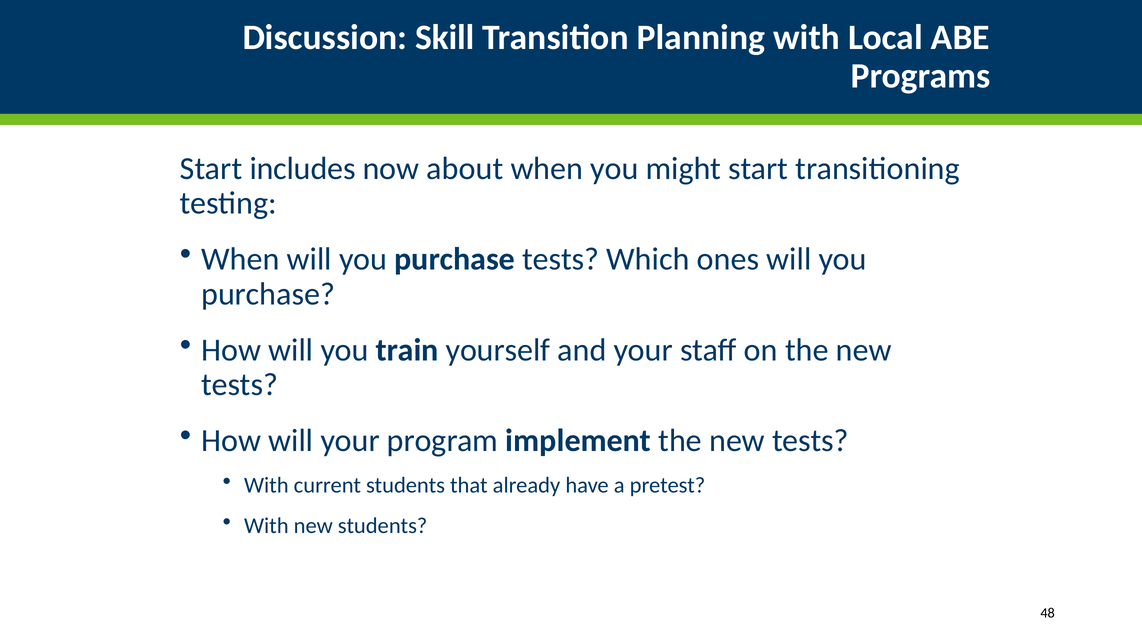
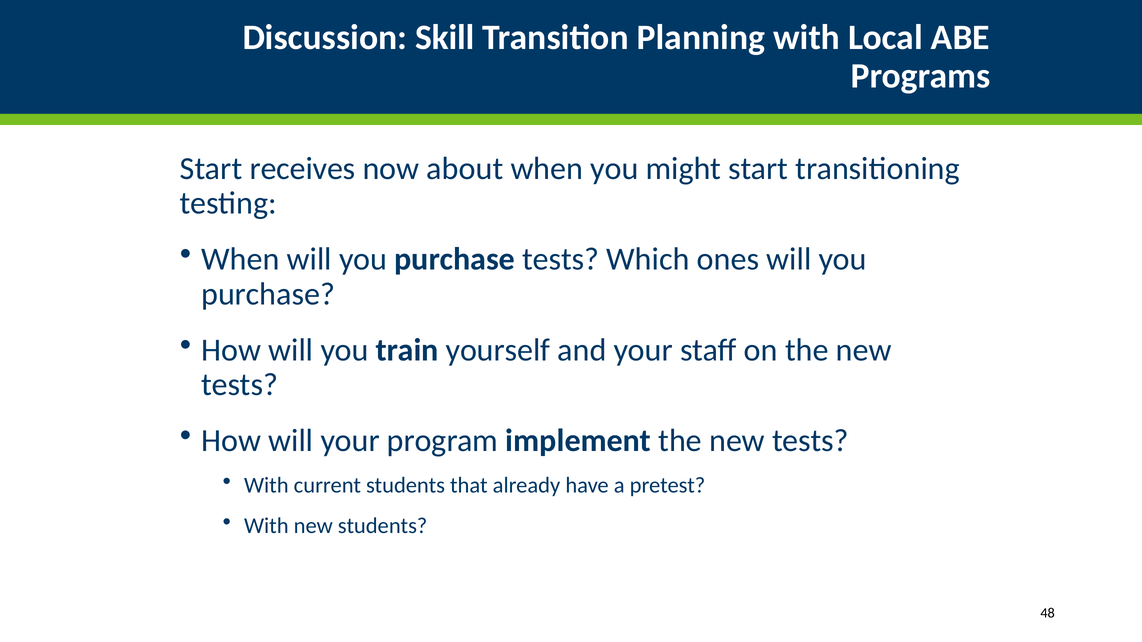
includes: includes -> receives (303, 169)
